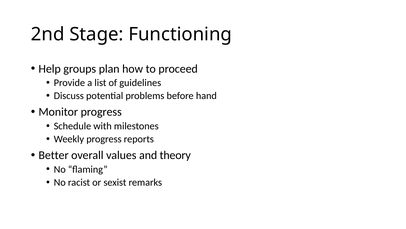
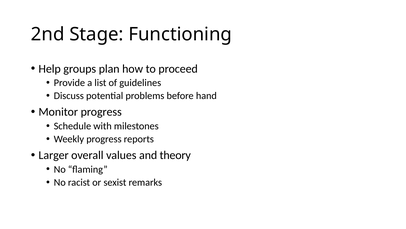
Better: Better -> Larger (54, 155)
